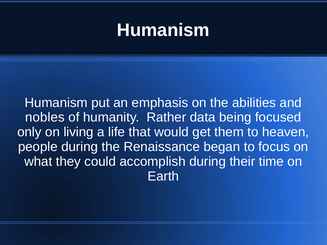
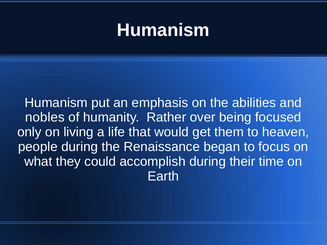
data: data -> over (203, 117)
